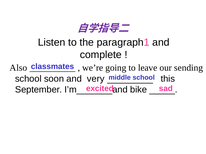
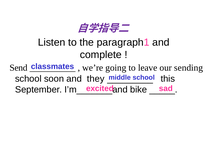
Also: Also -> Send (19, 68)
very: very -> they (96, 79)
